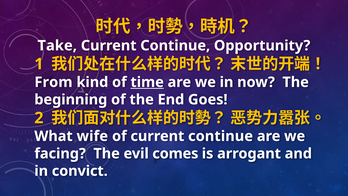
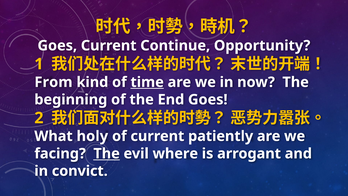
Take: Take -> Goes (57, 46)
wife: wife -> holy (92, 136)
of current continue: continue -> patiently (221, 136)
The underline: none -> present (107, 153)
comes: comes -> where (175, 153)
